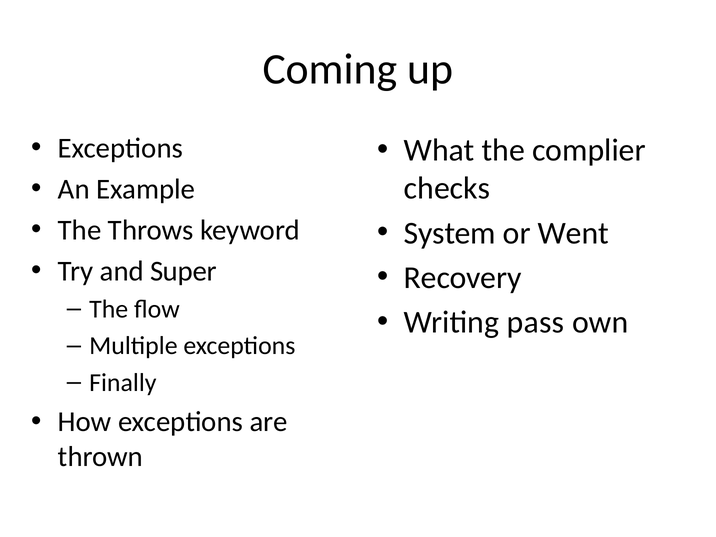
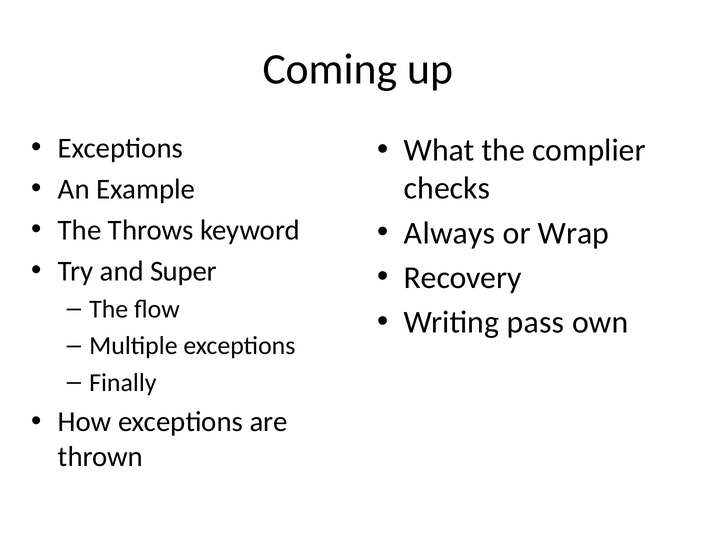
System: System -> Always (450, 233)
Went: Went -> Wrap (573, 233)
